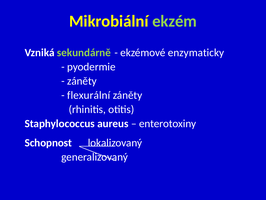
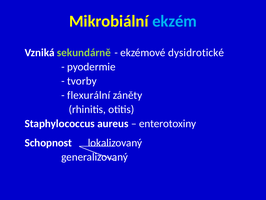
ekzém colour: light green -> light blue (175, 21)
enzymaticky: enzymaticky -> dysidrotické (196, 52)
záněty: záněty -> tvorby (82, 81)
